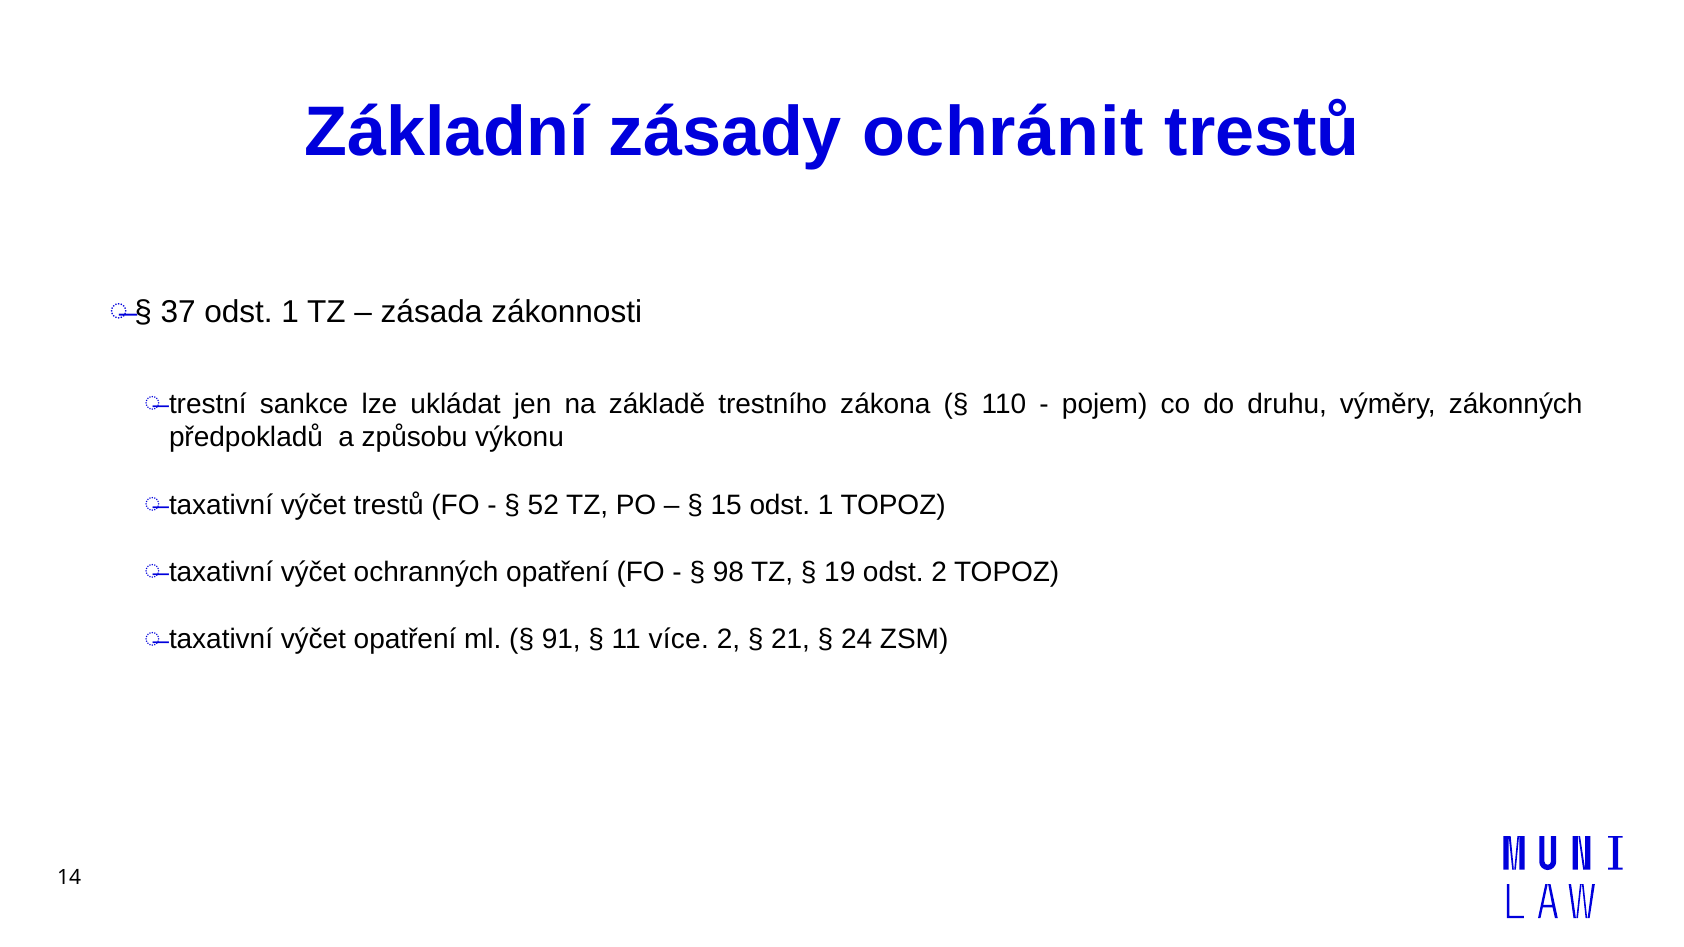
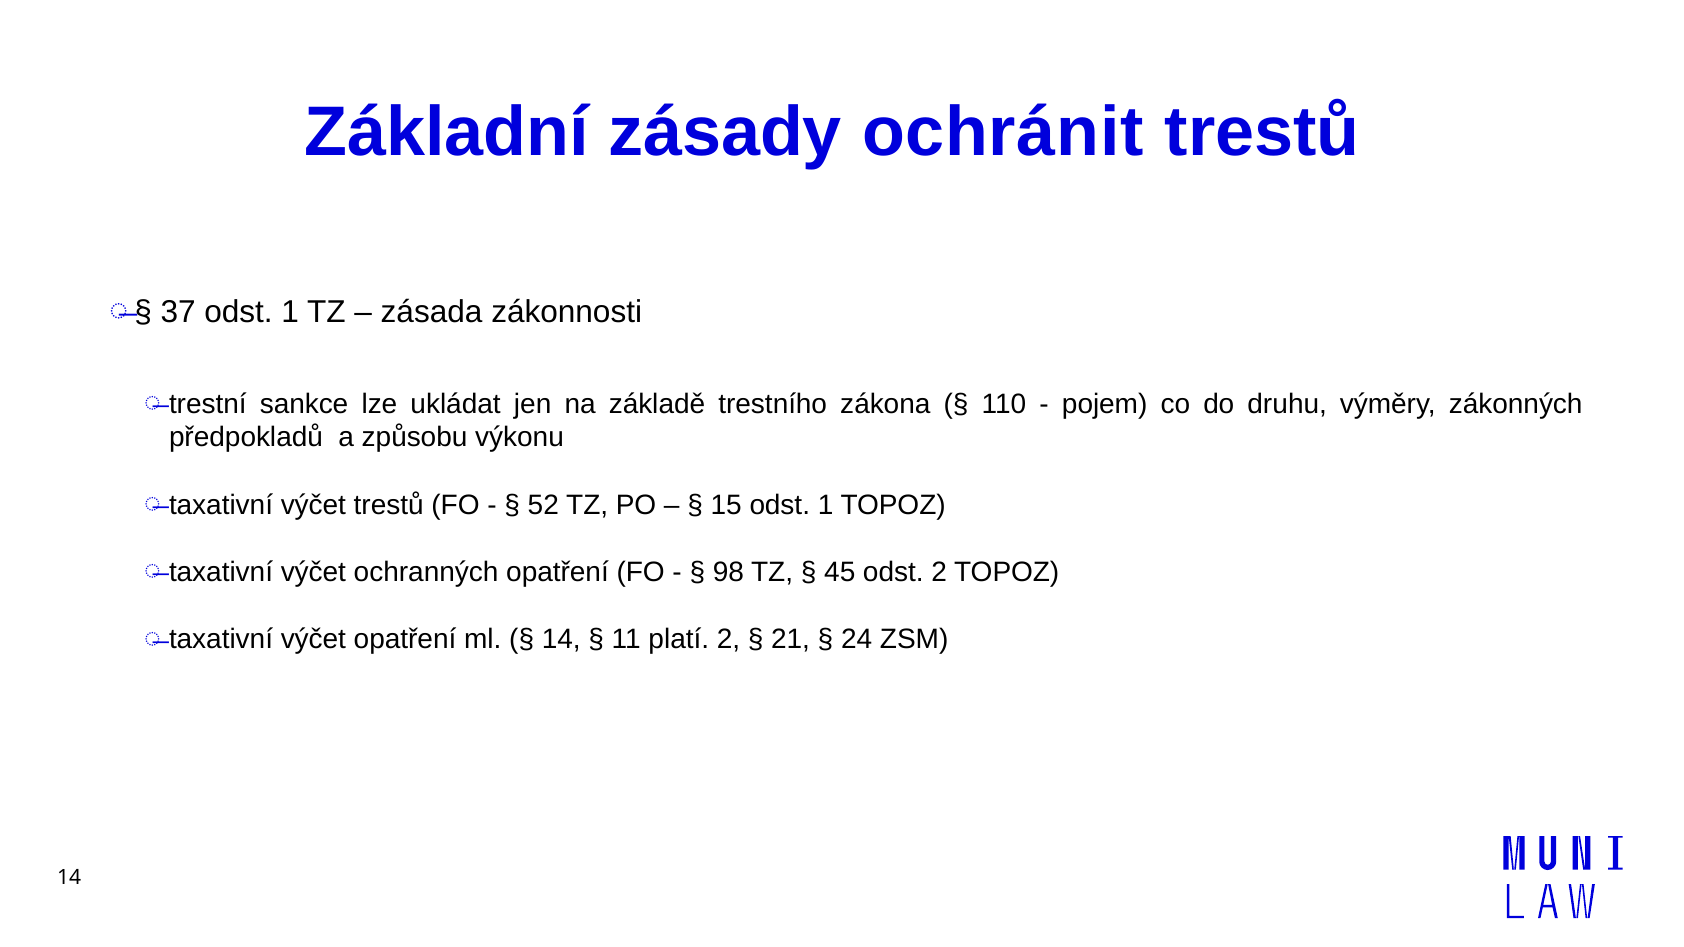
19: 19 -> 45 (840, 572)
91: 91 -> 14 (561, 640)
více: více -> platí (679, 640)
